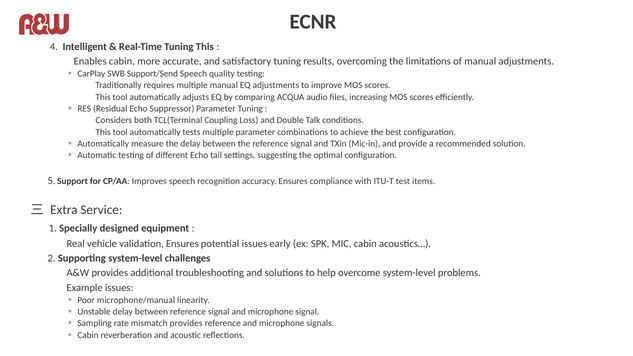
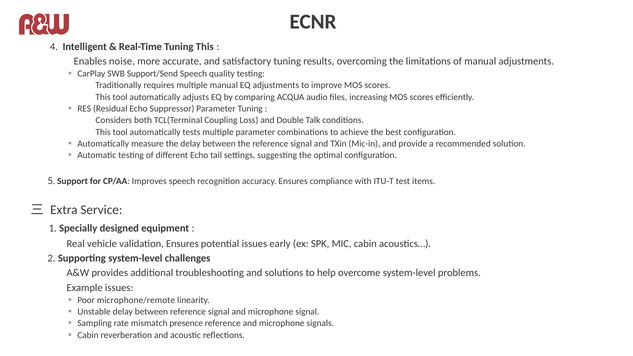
Enables cabin: cabin -> noise (122, 61)
microphone/manual: microphone/manual -> microphone/remote (136, 300)
mismatch provides: provides -> presence (186, 323)
